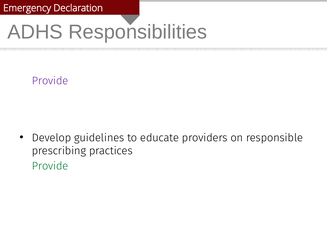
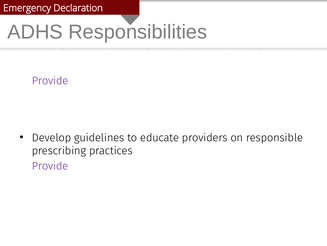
Provide colour: green -> purple (50, 166)
